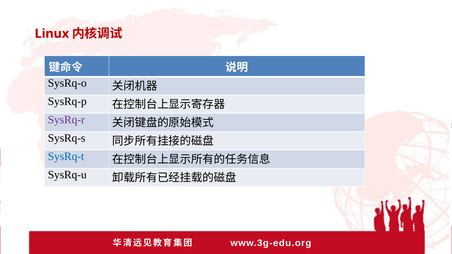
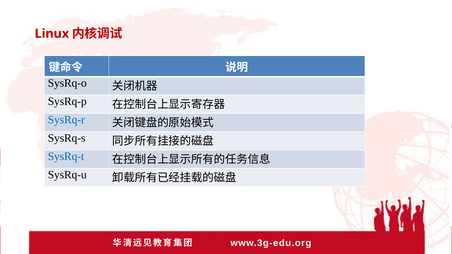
SysRq-r colour: purple -> blue (66, 120)
